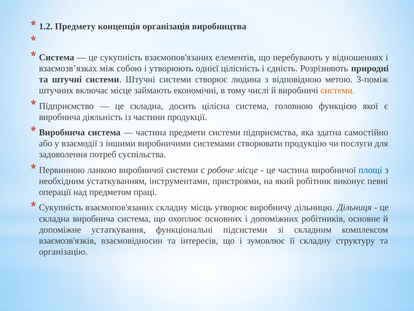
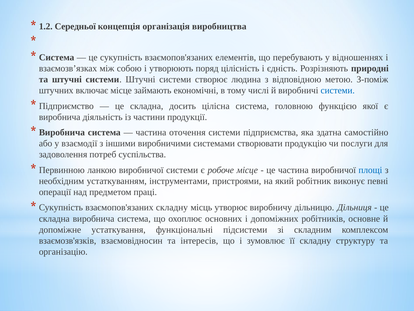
Предмету: Предмету -> Середньої (75, 27)
однієї: однієї -> поряд (207, 68)
системи colour: orange -> blue (338, 90)
предмети: предмети -> оточення (187, 132)
